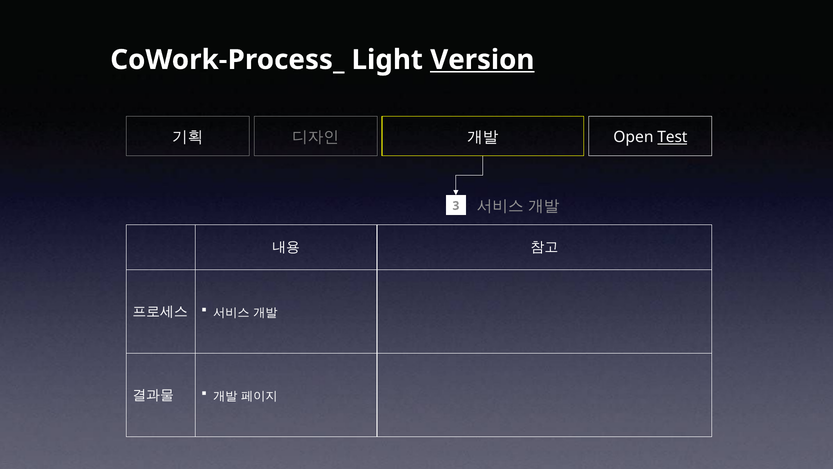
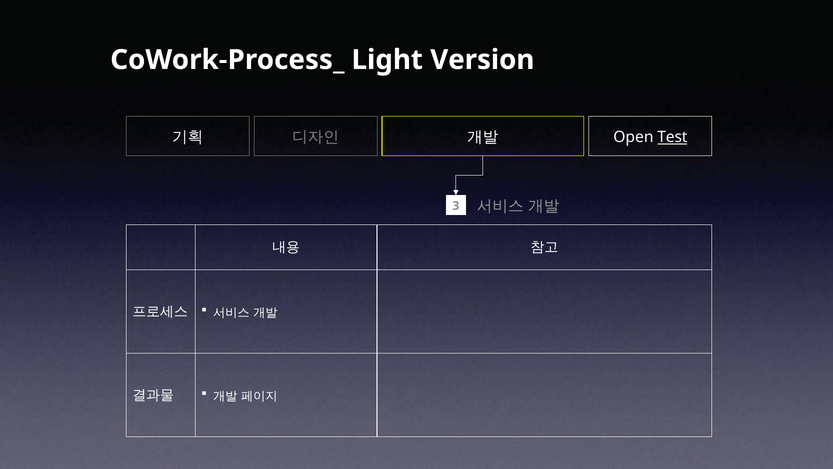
Version underline: present -> none (482, 60)
